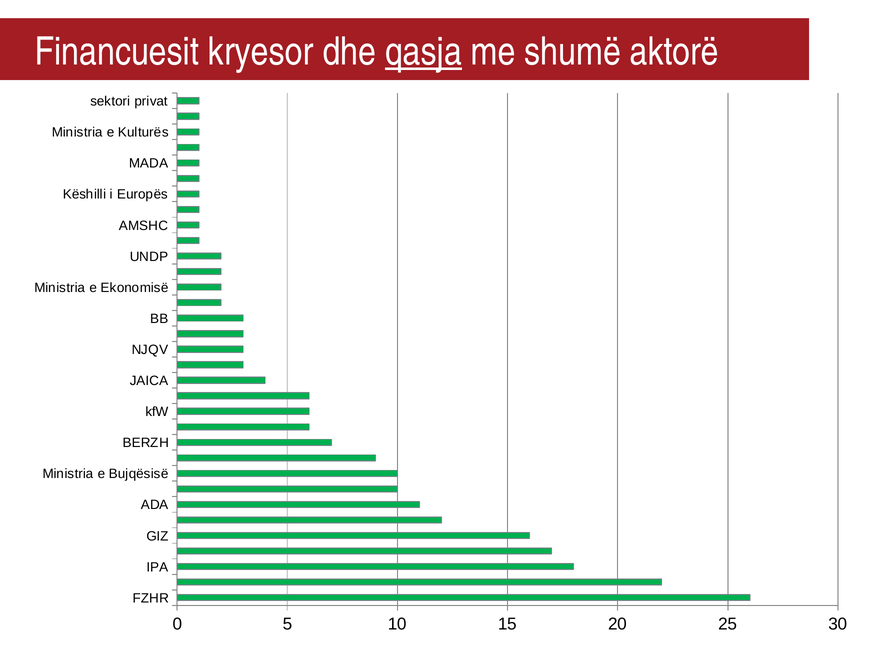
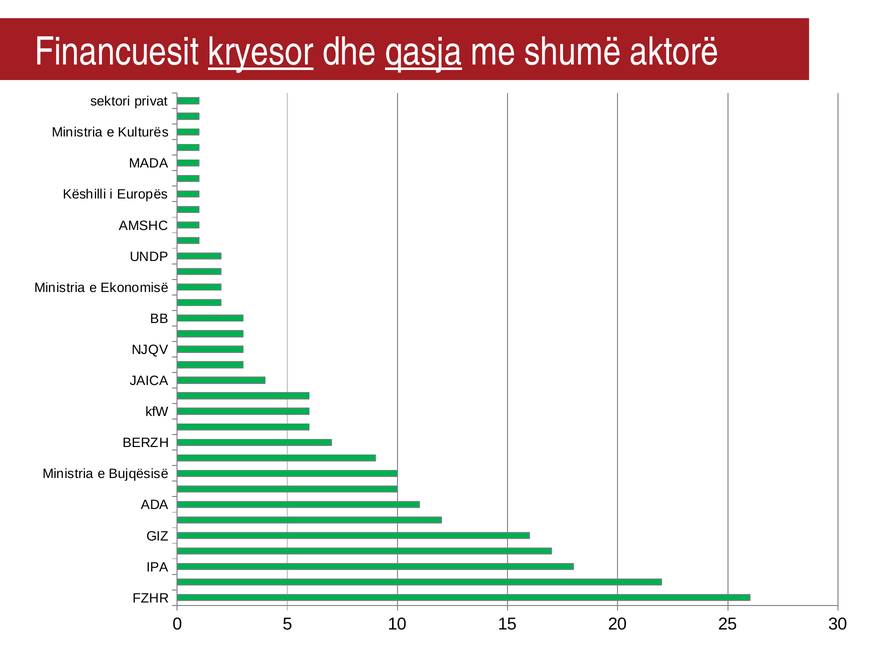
kryesor underline: none -> present (261, 52)
